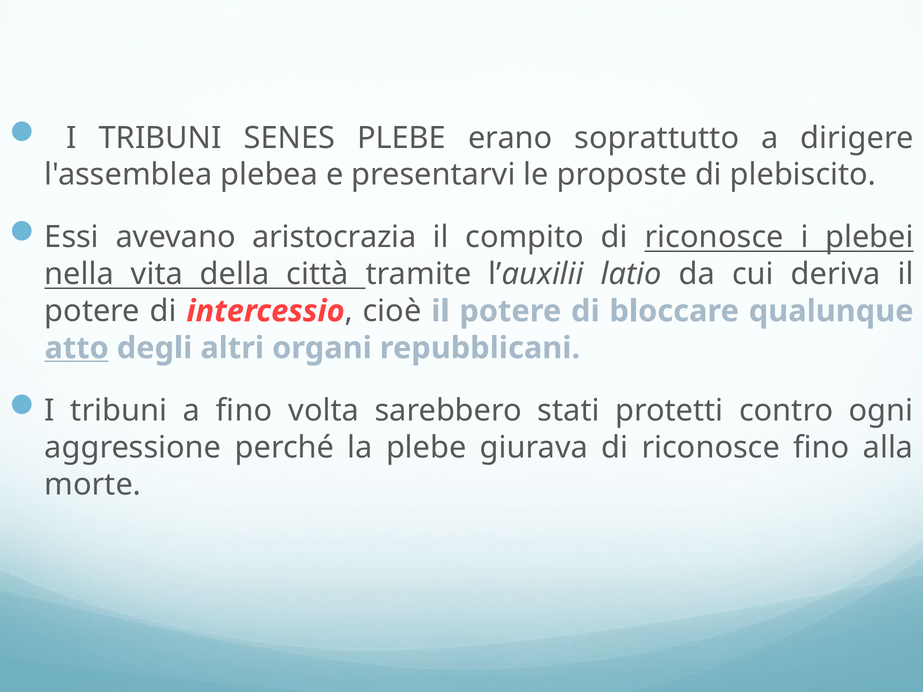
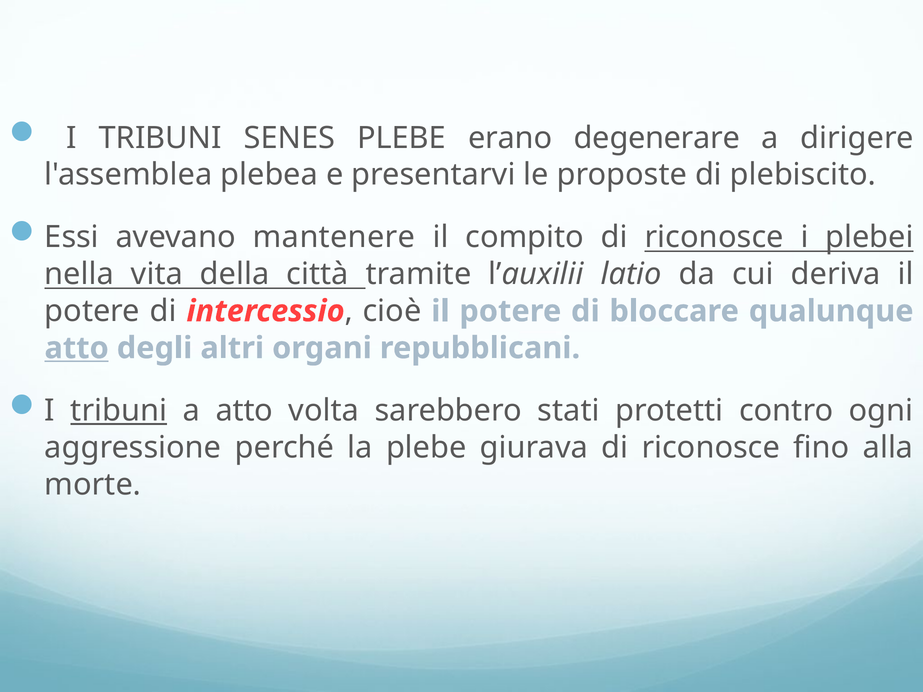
soprattutto: soprattutto -> degenerare (657, 138)
aristocrazia: aristocrazia -> mantenere (334, 237)
tribuni underline: none -> present (119, 411)
a fino: fino -> atto (244, 411)
